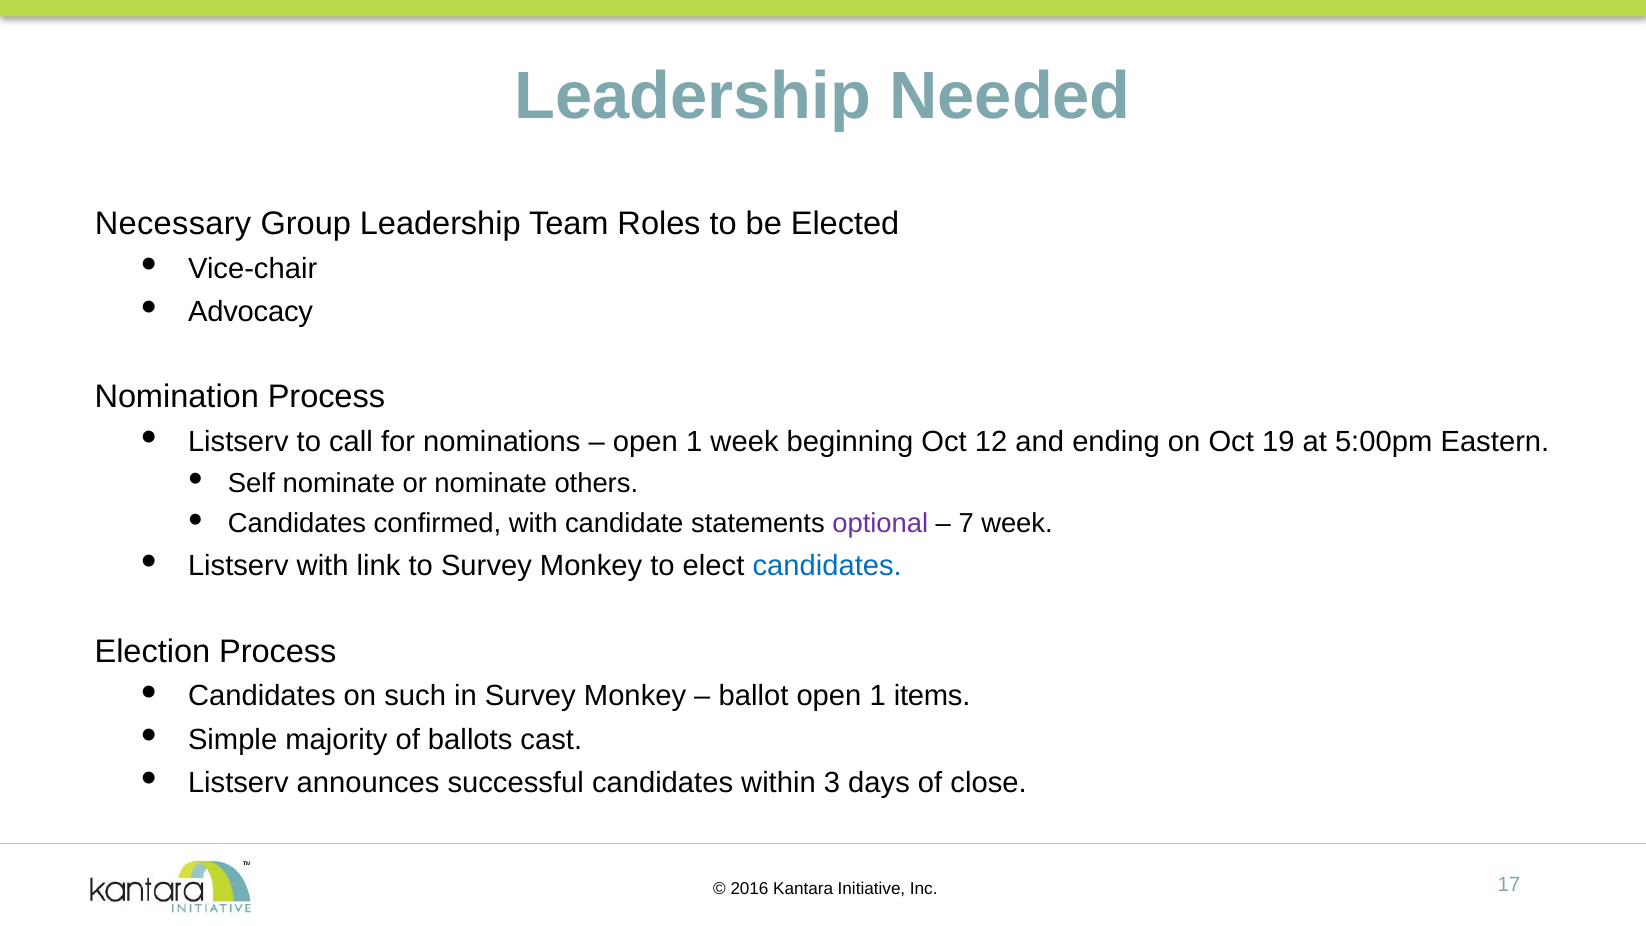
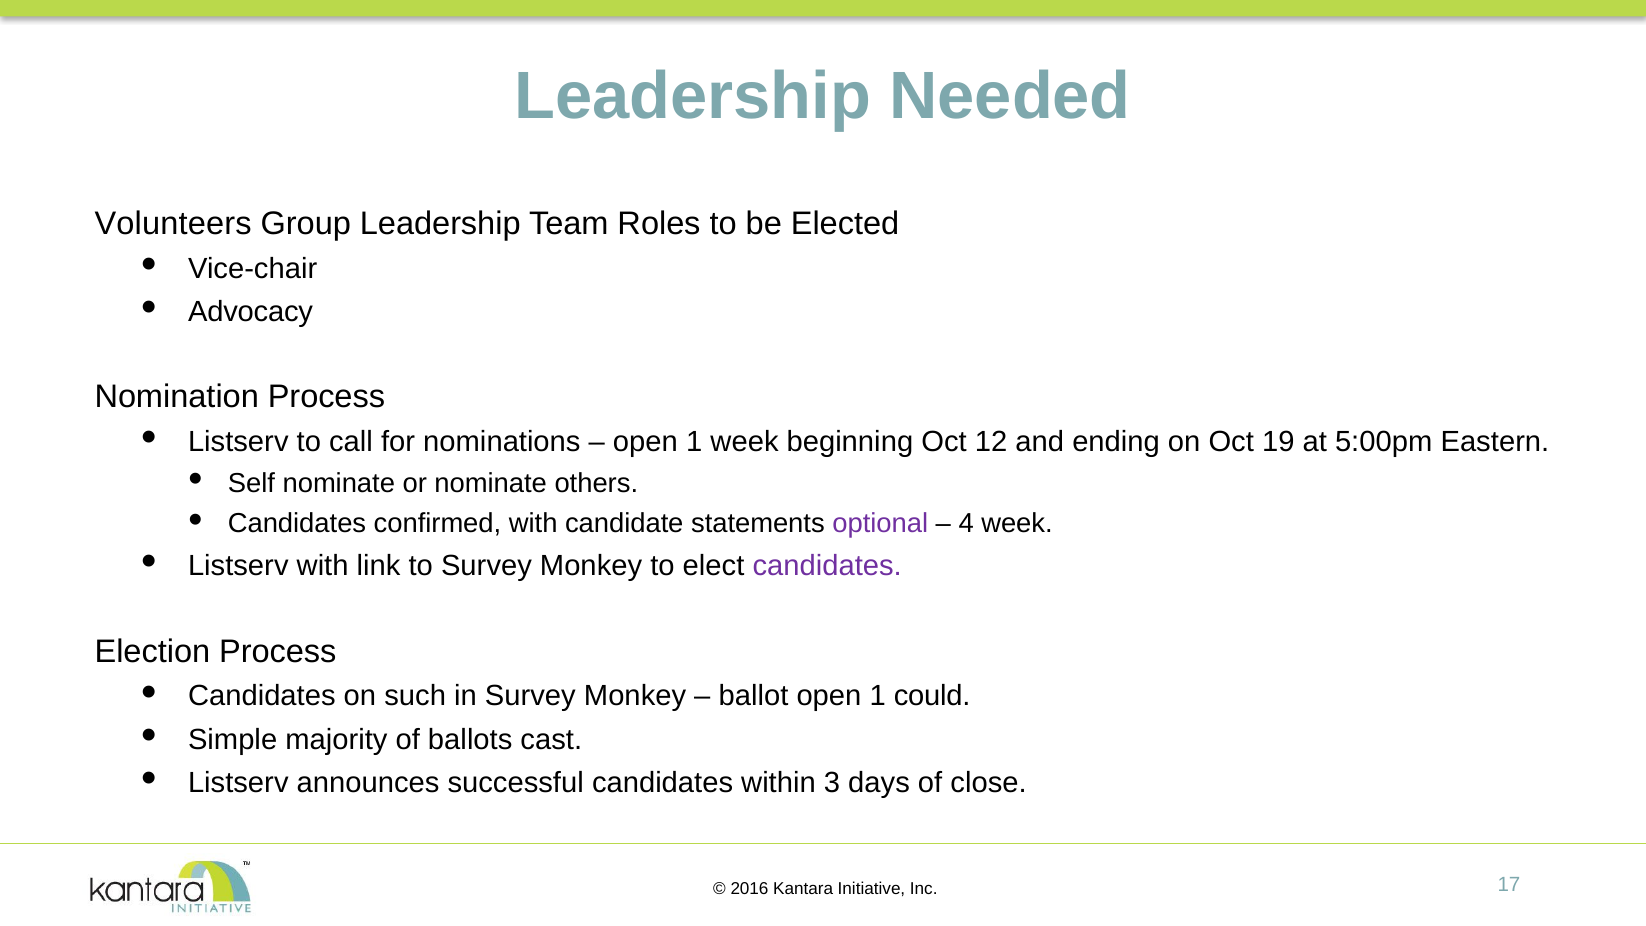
Necessary: Necessary -> Volunteers (173, 223)
7: 7 -> 4 (966, 524)
candidates colour: blue -> purple (827, 566)
items: items -> could (932, 696)
